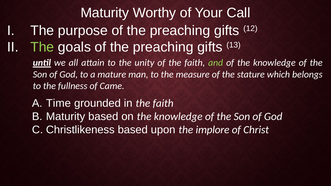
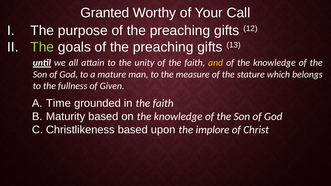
Maturity: Maturity -> Granted (105, 13)
and colour: light green -> yellow (216, 63)
Came: Came -> Given (112, 86)
